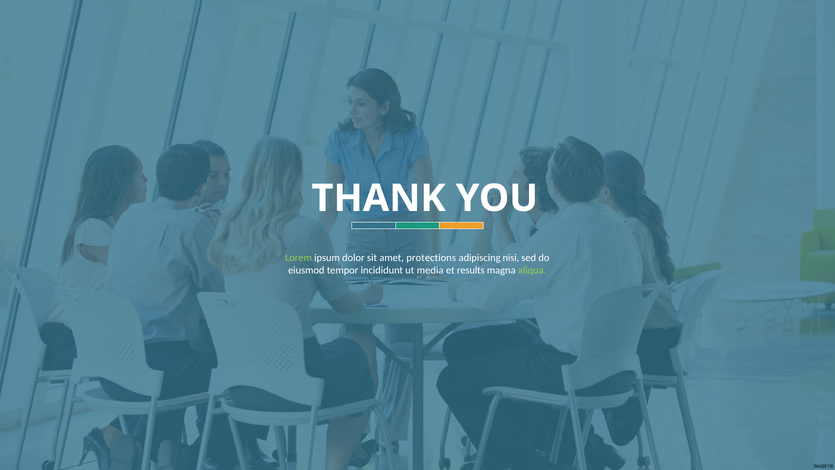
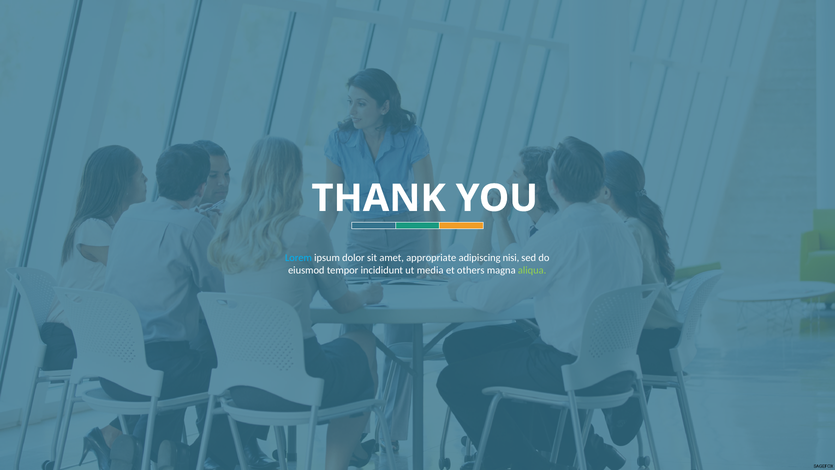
Lorem colour: light green -> light blue (298, 258)
protections: protections -> appropriate (431, 258)
results: results -> others (471, 270)
